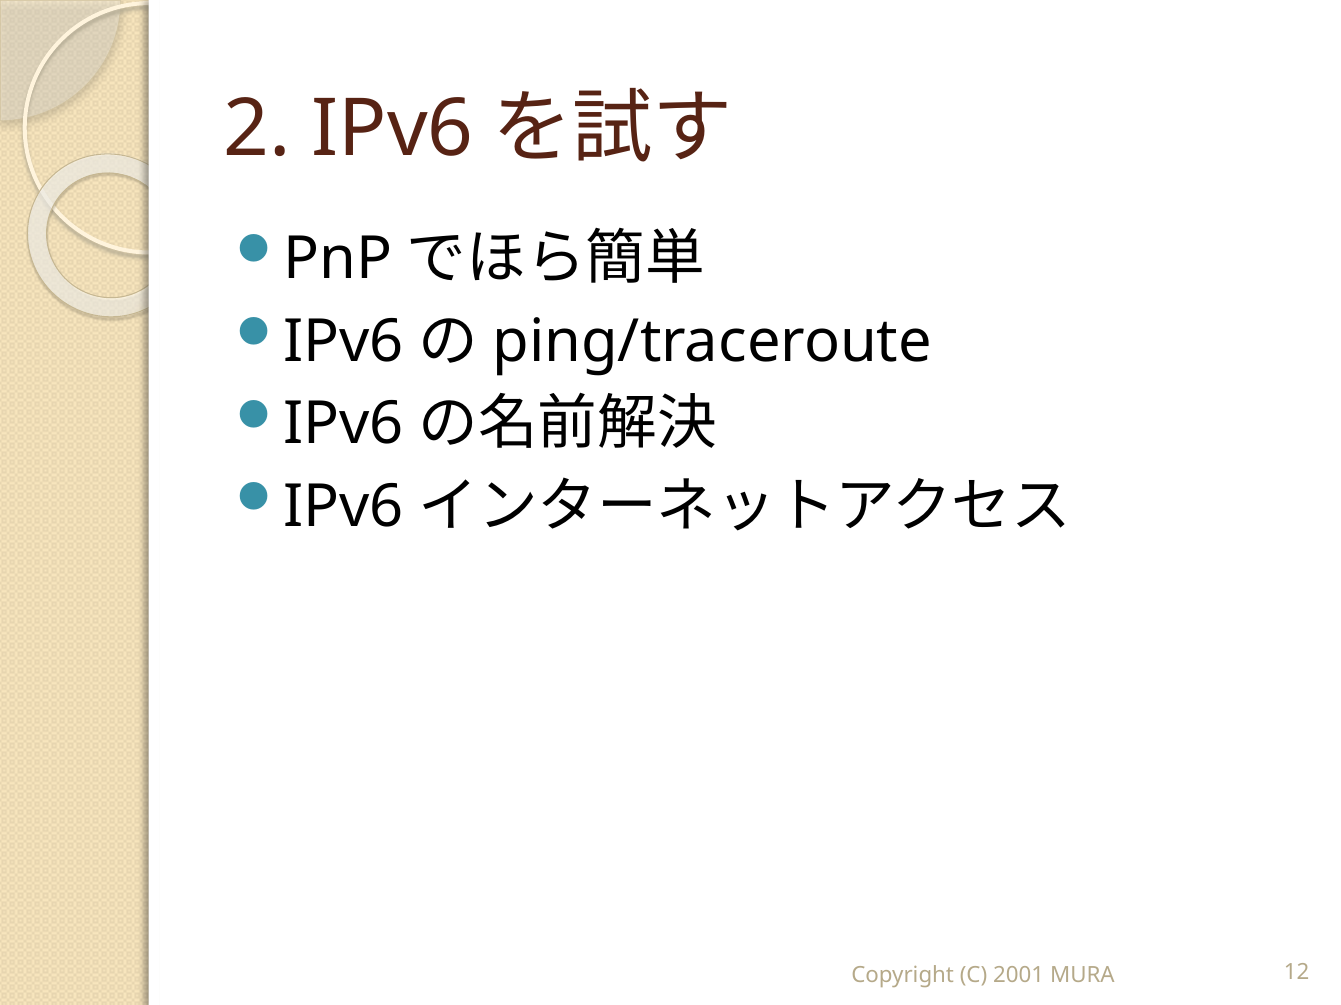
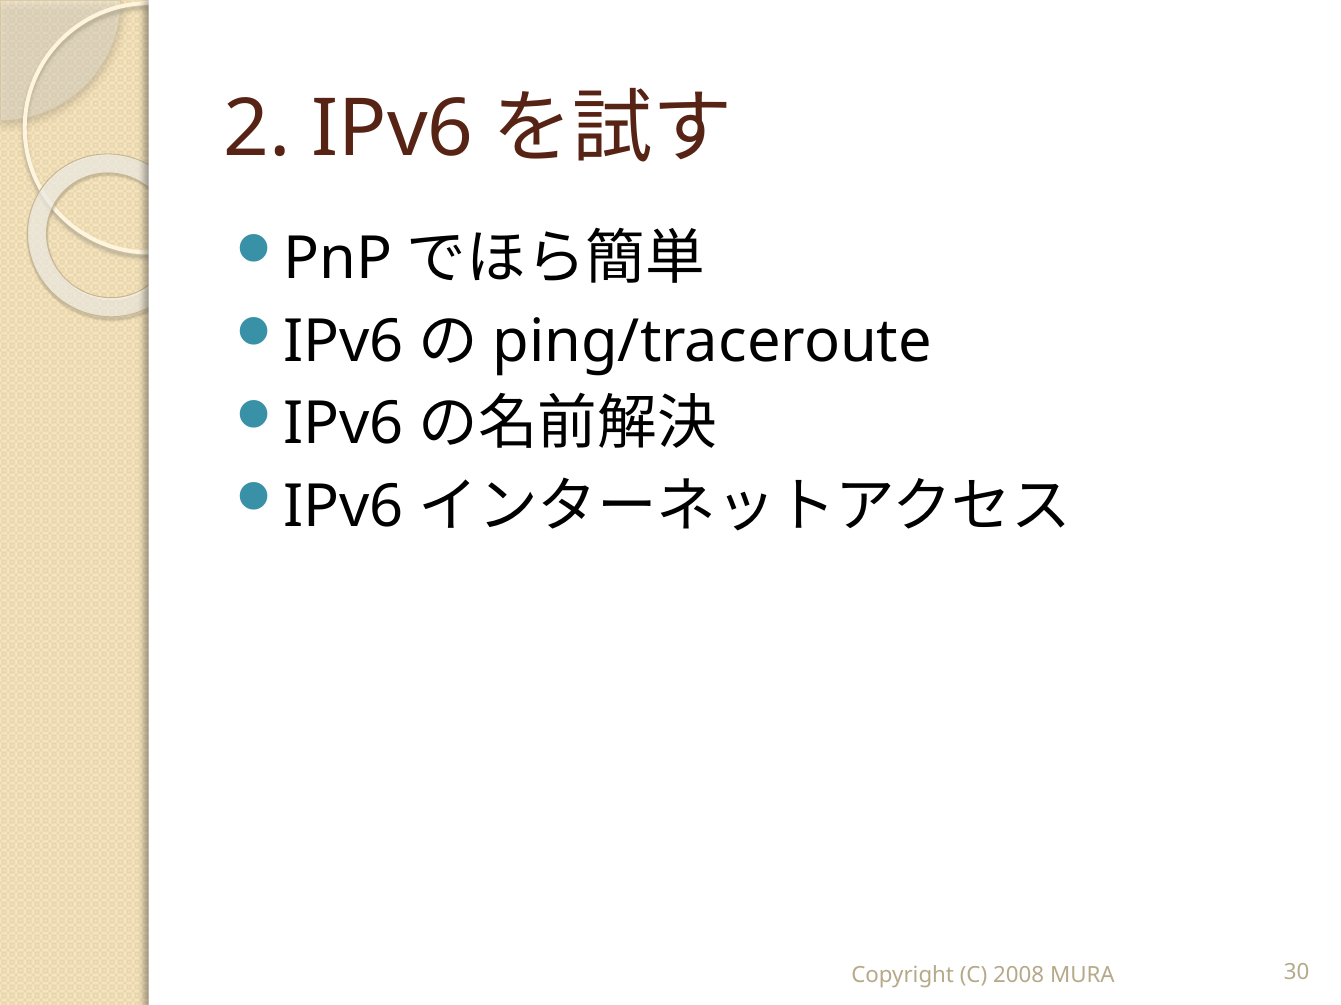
2001: 2001 -> 2008 (1019, 976)
12: 12 -> 30 (1297, 972)
